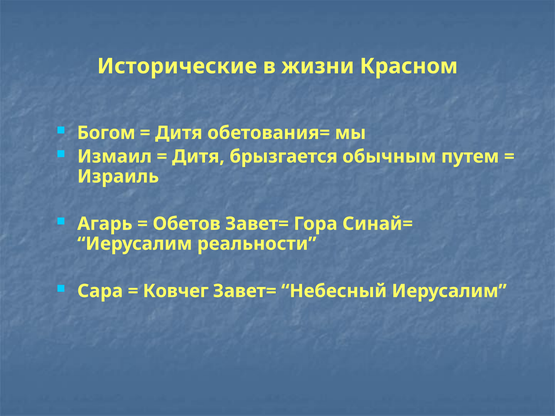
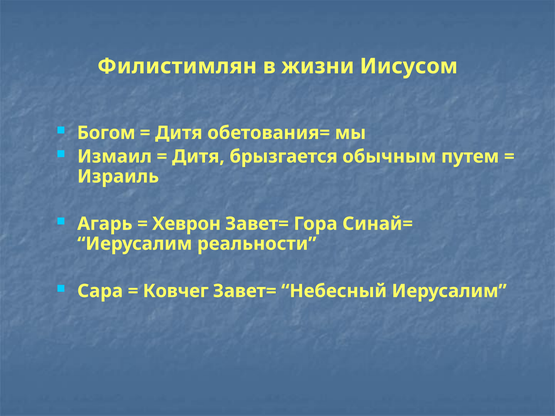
Исторические: Исторические -> Филистимлян (177, 66)
Красном: Красном -> Иисусом (409, 66)
Обетов: Обетов -> Хеврон (187, 224)
